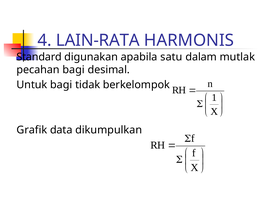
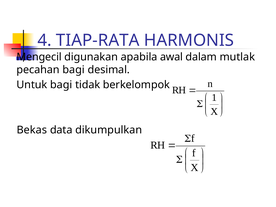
LAIN-RATA: LAIN-RATA -> TIAP-RATA (98, 40)
Standard: Standard -> Mengecil (39, 57)
satu: satu -> awal (171, 57)
Grafik: Grafik -> Bekas (32, 130)
